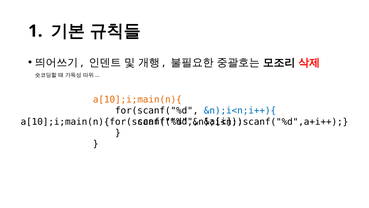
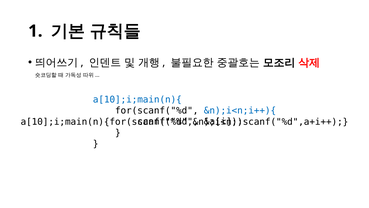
a[10];i;main(n){ colour: orange -> blue (137, 99)
